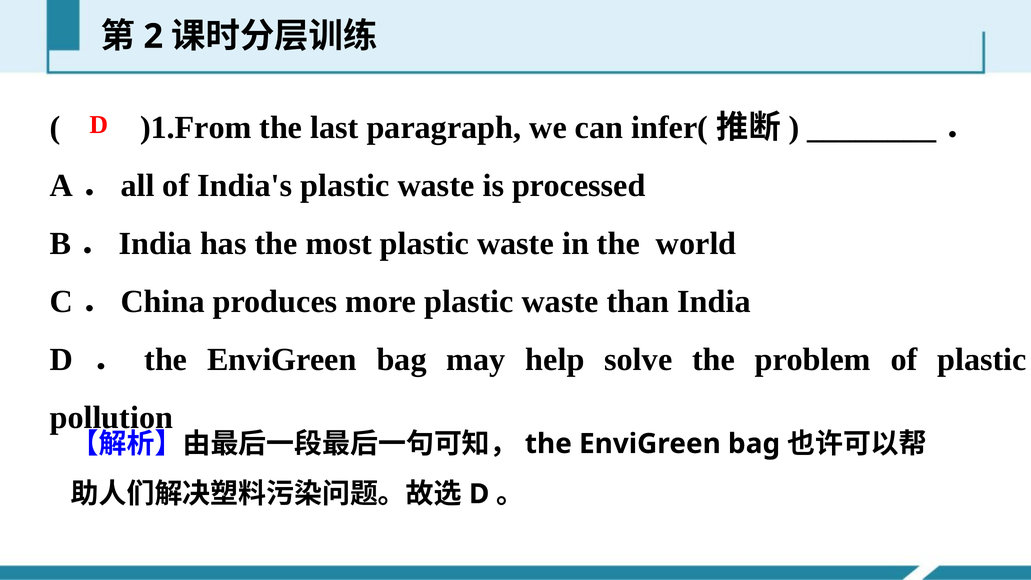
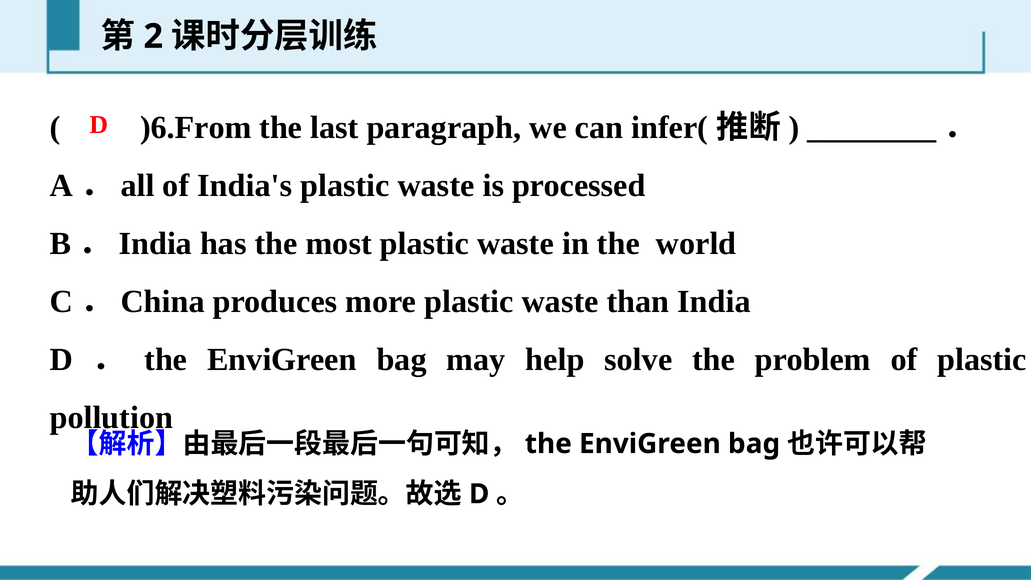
)1.From: )1.From -> )6.From (196, 127)
